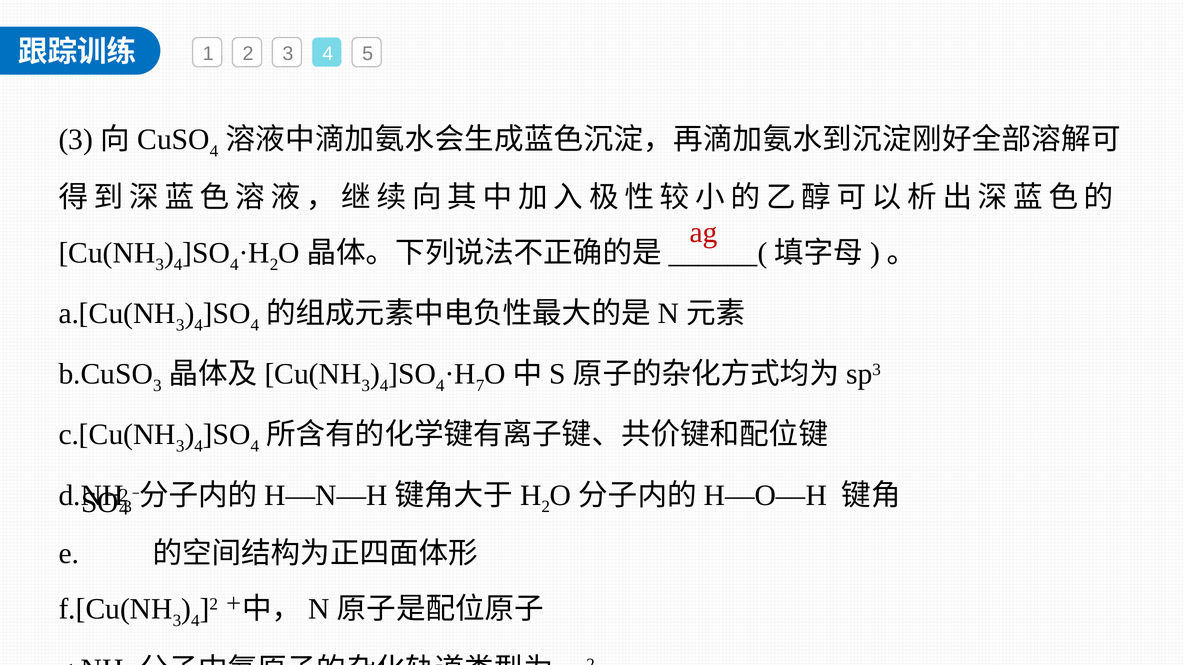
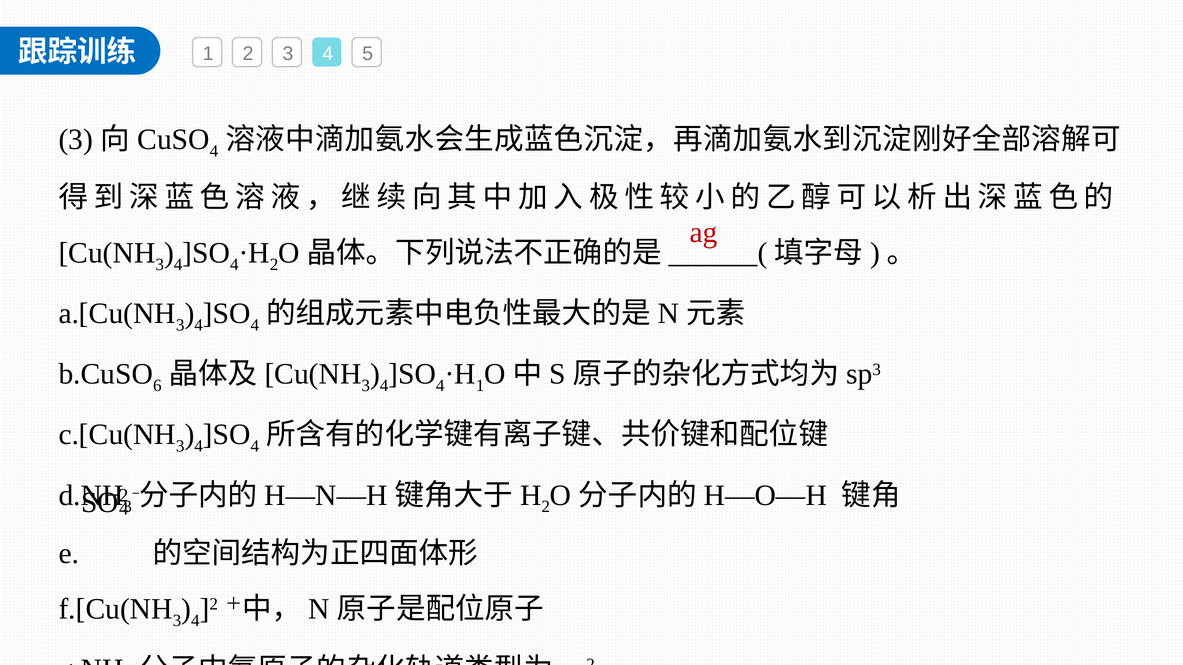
3: 3 -> 6 (157, 386)
7: 7 -> 1 (480, 386)
